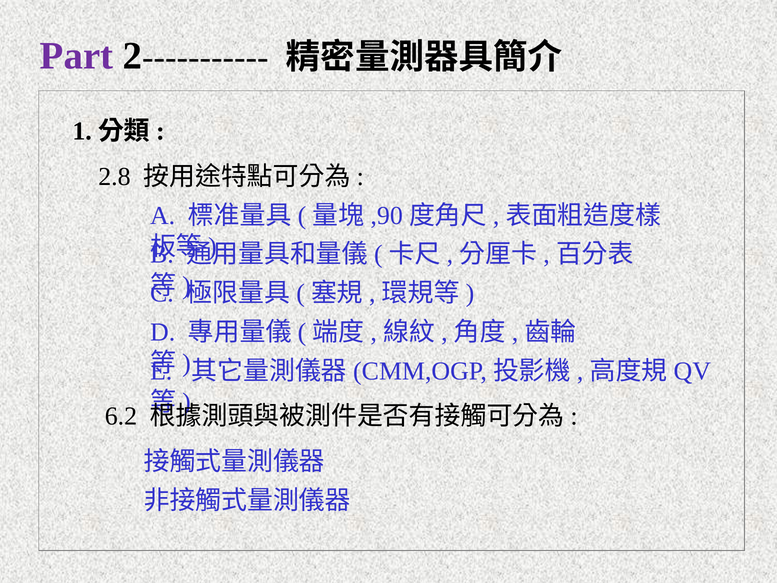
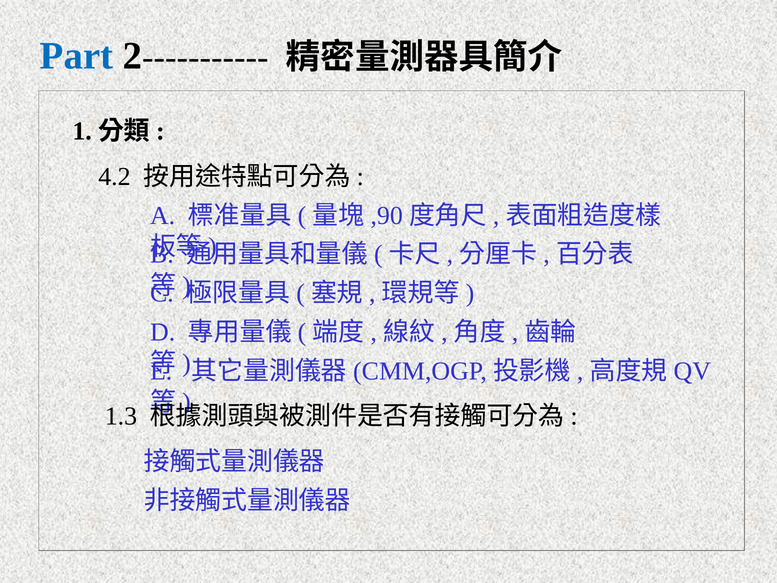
Part colour: purple -> blue (77, 56)
2.8: 2.8 -> 4.2 (114, 177)
6.2: 6.2 -> 1.3 (121, 416)
